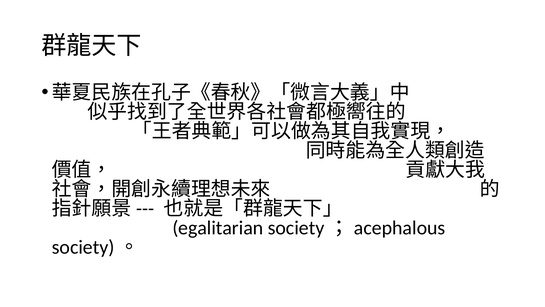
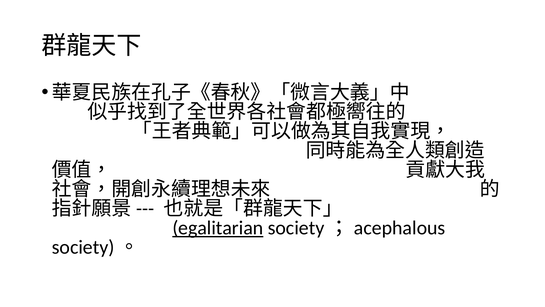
egalitarian underline: none -> present (218, 228)
